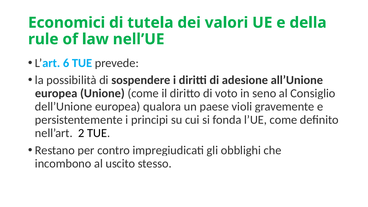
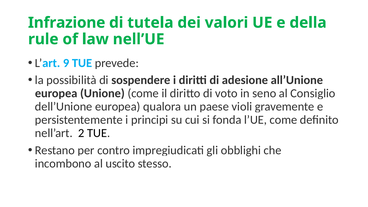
Economici: Economici -> Infrazione (67, 23)
6: 6 -> 9 (66, 63)
